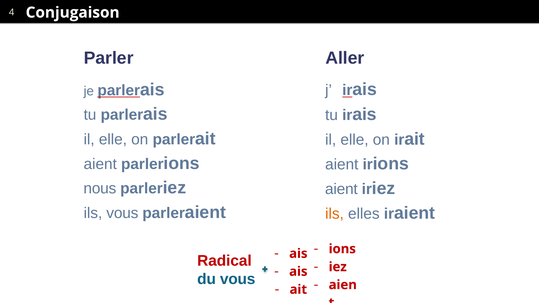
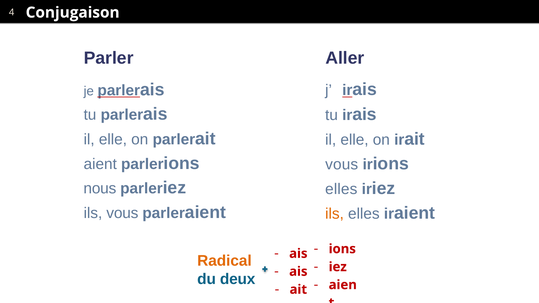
aient: aient -> vous (342, 165)
aient: aient -> elles (341, 189)
Radical colour: red -> orange (224, 261)
du vous: vous -> deux (238, 279)
